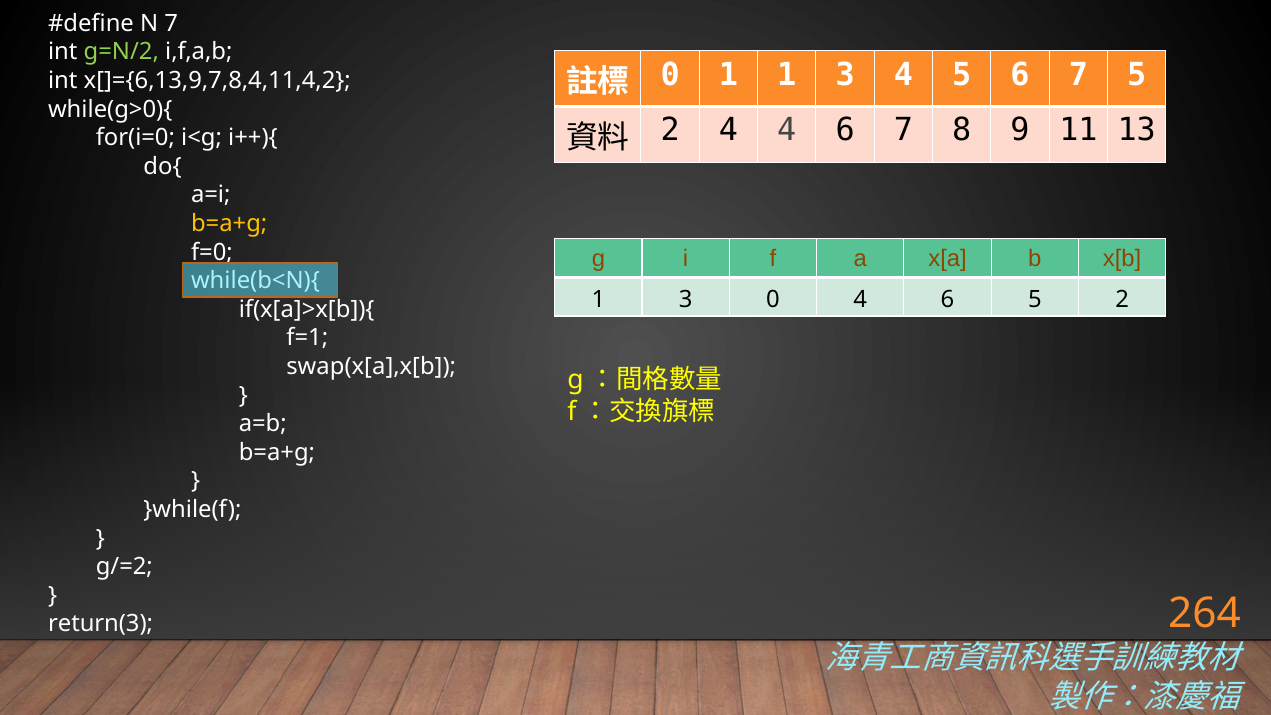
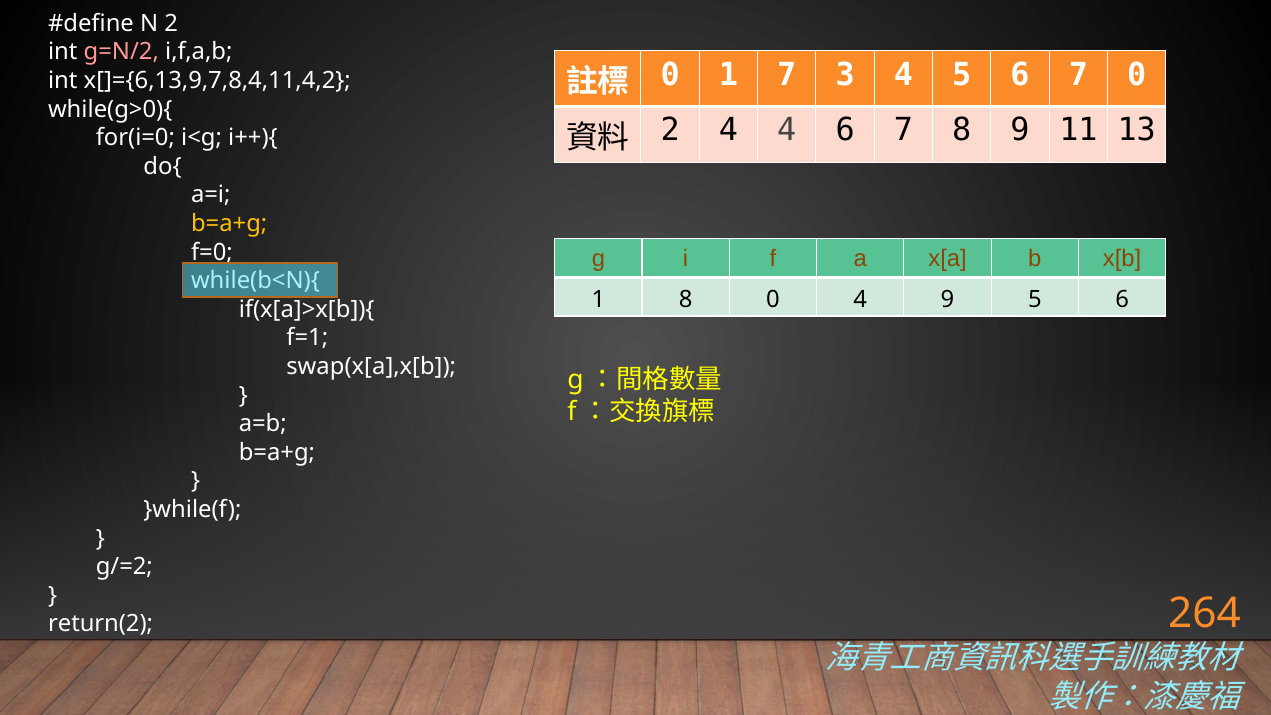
N 7: 7 -> 2 (171, 23)
g=N/2 colour: light green -> pink (121, 52)
1 1: 1 -> 7 (787, 75)
7 5: 5 -> 0 (1137, 75)
3: 3 -> 8 (686, 300)
0 4 6: 6 -> 9 (948, 300)
2: 2 -> 6 (1122, 300)
return(3: return(3 -> return(2 (101, 624)
